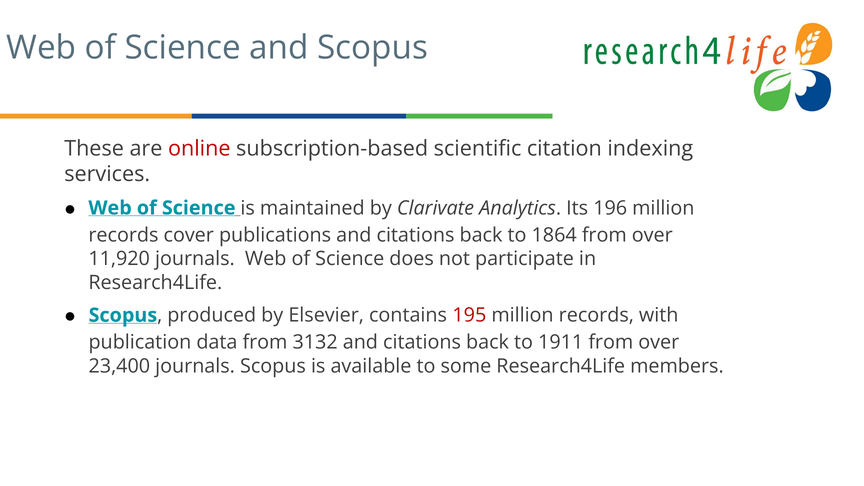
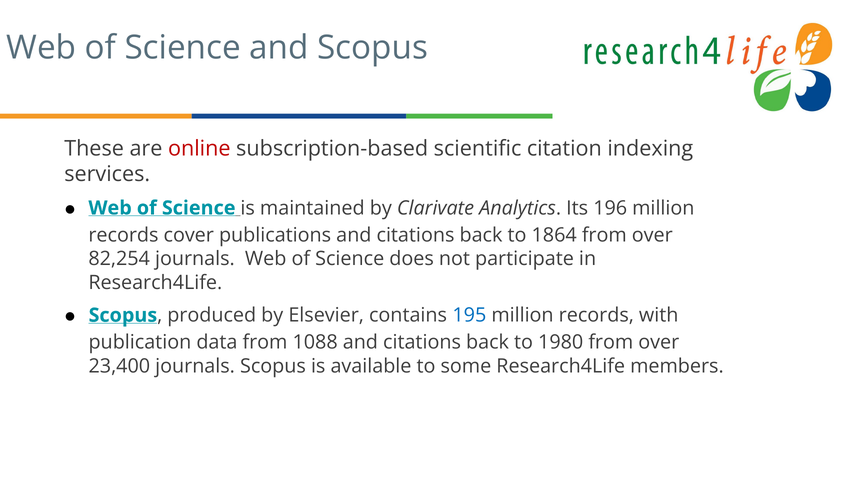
11,920: 11,920 -> 82,254 (119, 259)
195 colour: red -> blue (469, 315)
3132: 3132 -> 1088 (315, 342)
1911: 1911 -> 1980 (561, 342)
